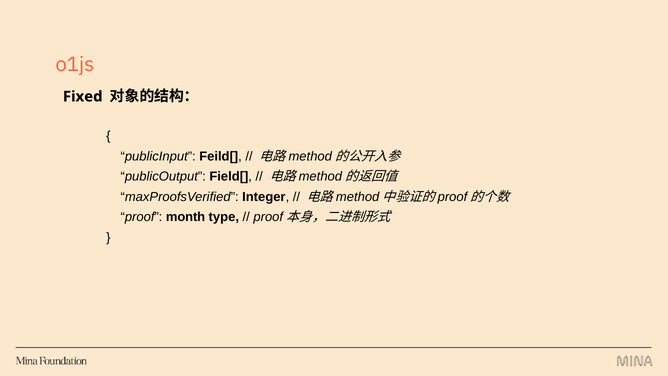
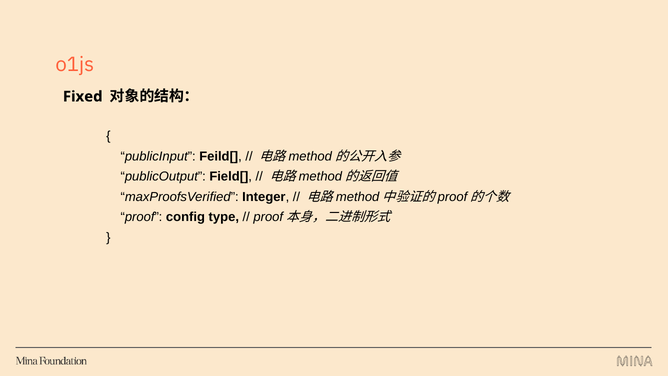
month: month -> config (185, 217)
